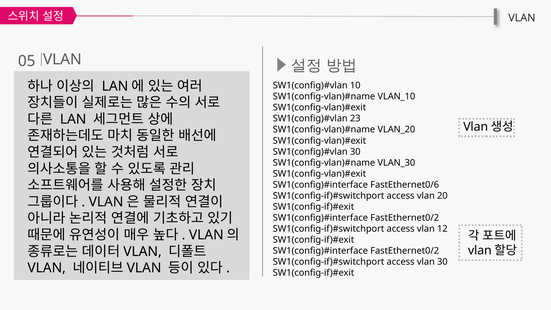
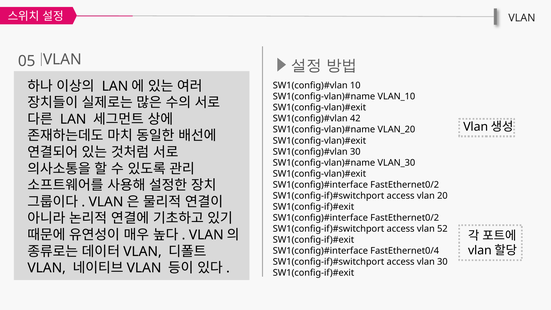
23: 23 -> 42 (355, 119)
FastEthernet0/6: FastEthernet0/6 -> FastEthernet0/2 (405, 185)
12: 12 -> 52 (442, 229)
FastEthernet0/2: FastEthernet0/2 -> FastEthernet0/4 (405, 251)
